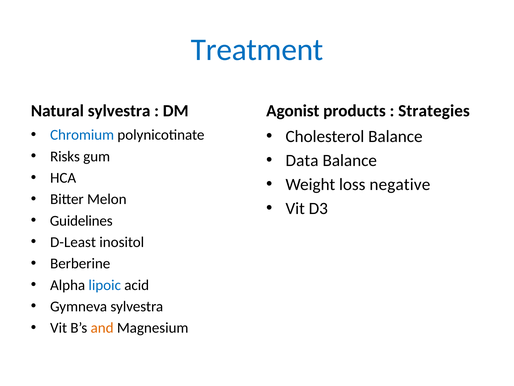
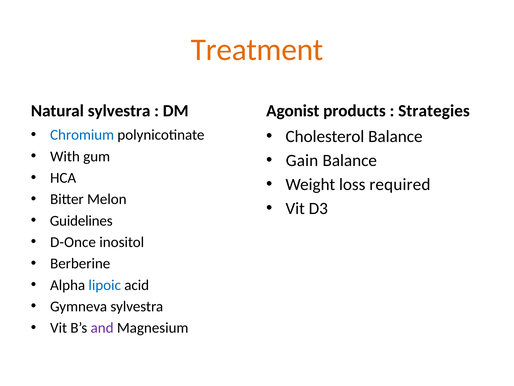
Treatment colour: blue -> orange (257, 50)
Risks: Risks -> With (65, 156)
Data: Data -> Gain (302, 160)
negative: negative -> required (400, 184)
D-Least: D-Least -> D-Once (73, 242)
and colour: orange -> purple (102, 328)
